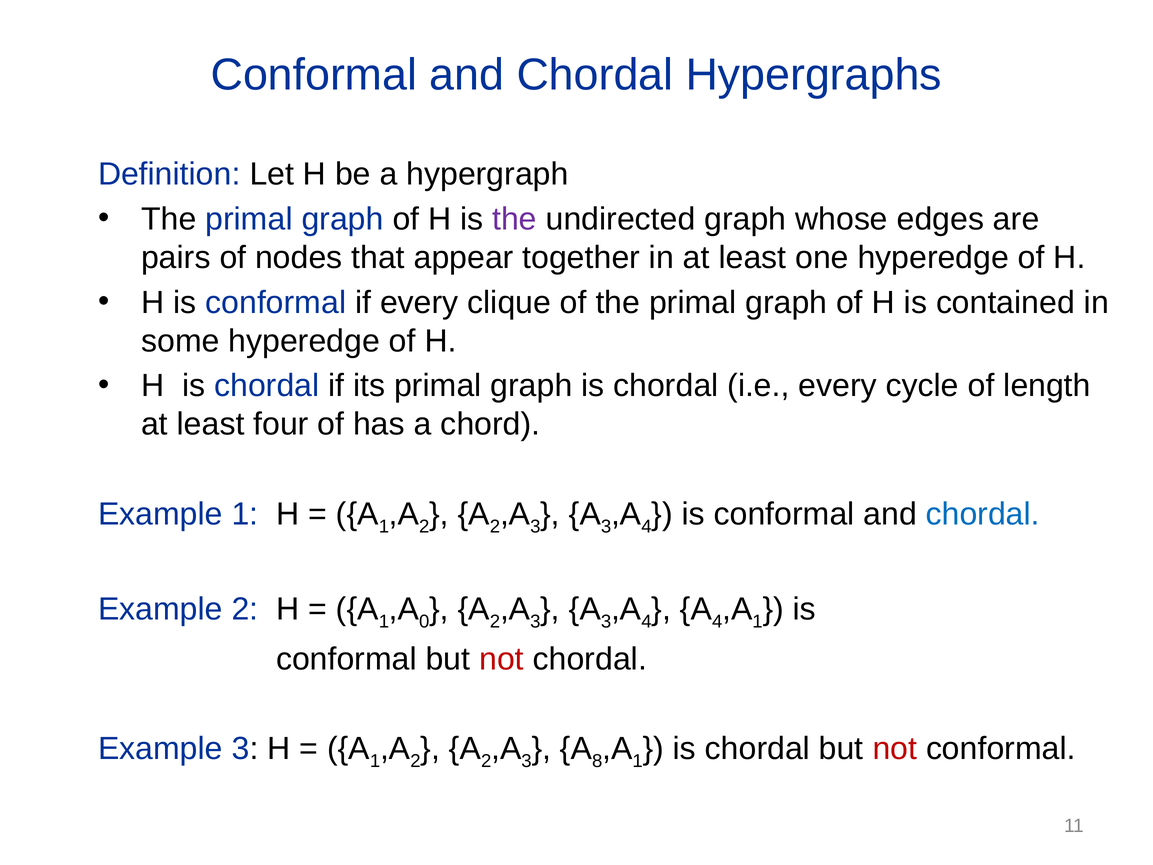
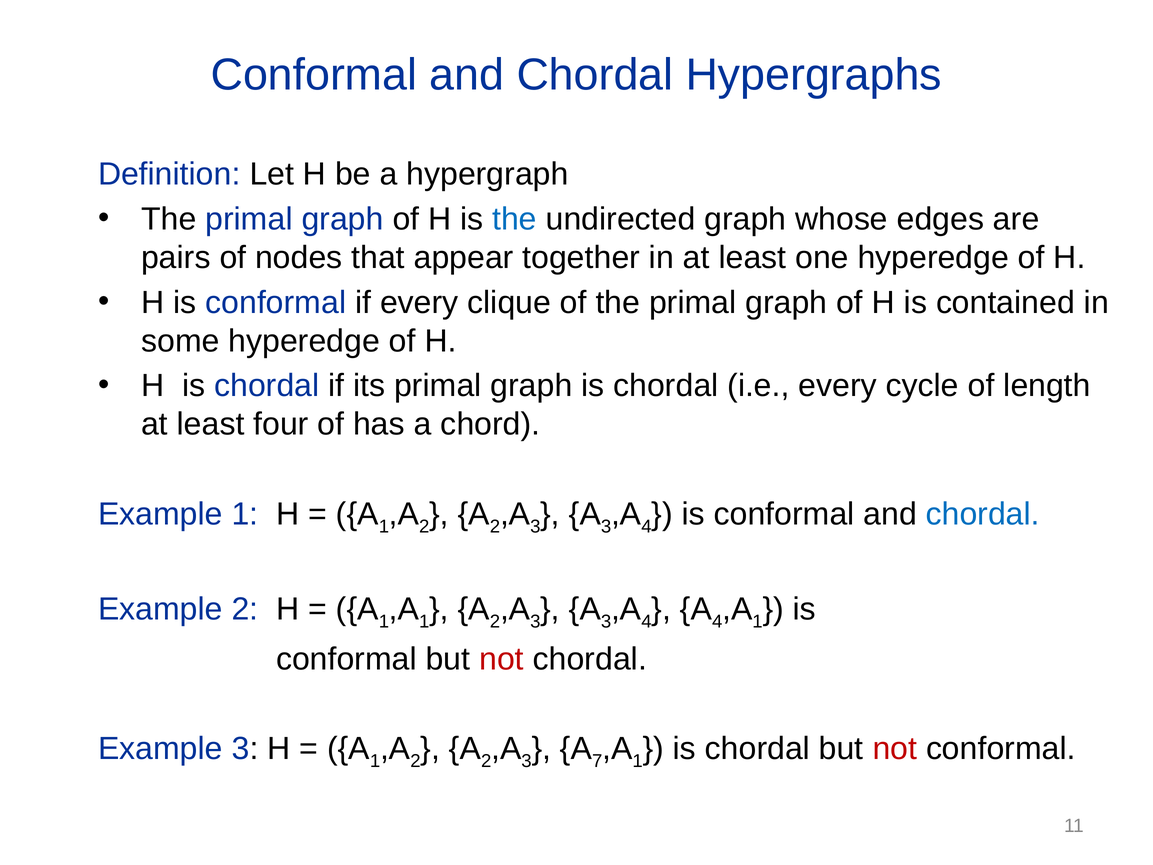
the colour: purple -> blue (515, 219)
0: 0 -> 1 (424, 621)
8: 8 -> 7 (597, 761)
